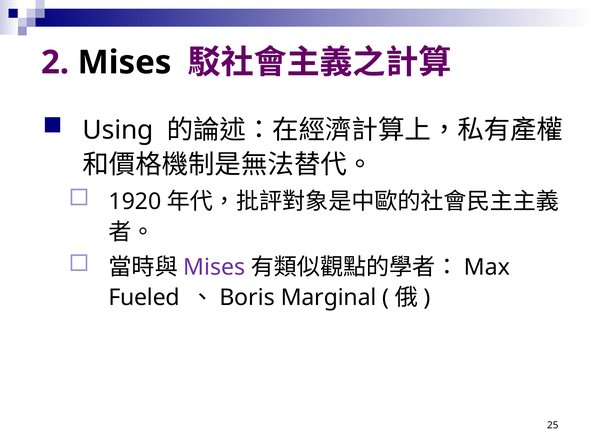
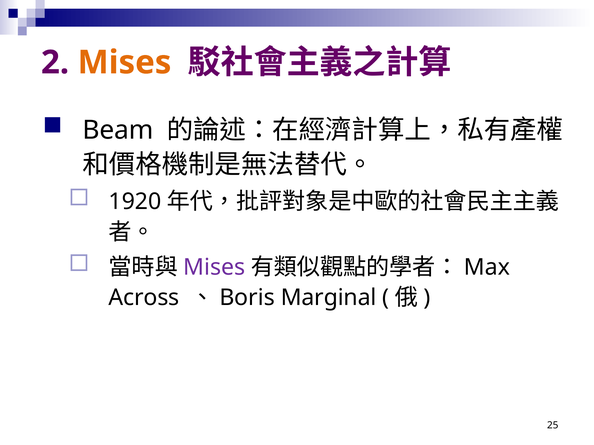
Mises colour: black -> orange (124, 63)
Using: Using -> Beam (118, 130)
Fueled: Fueled -> Across (144, 298)
